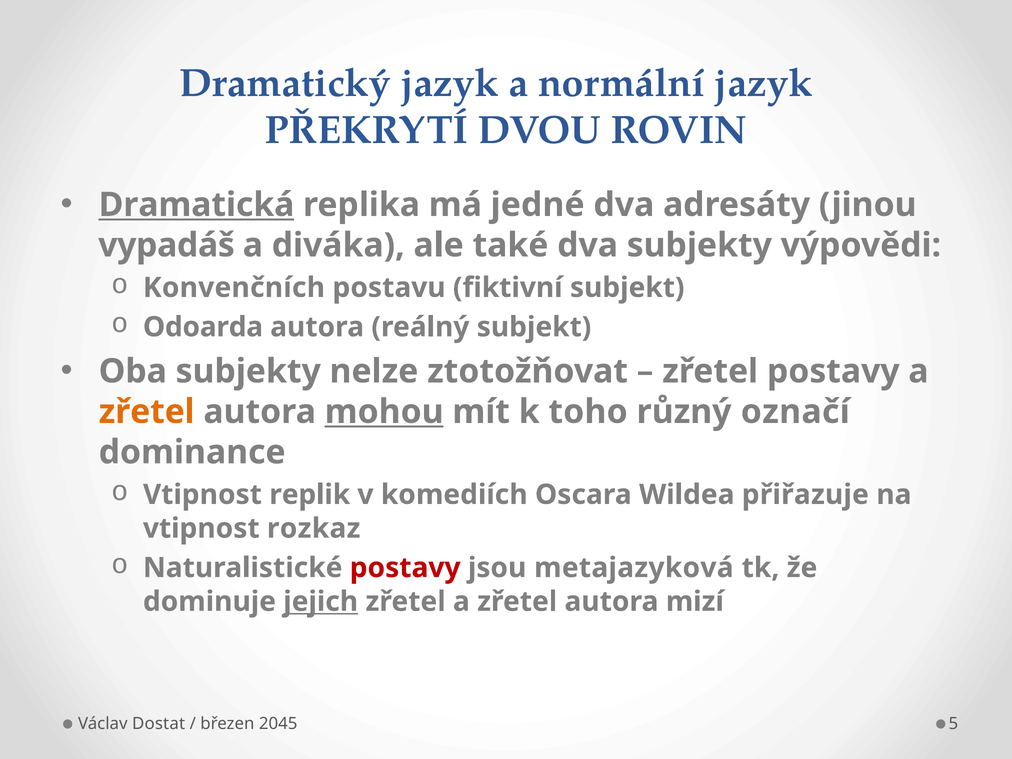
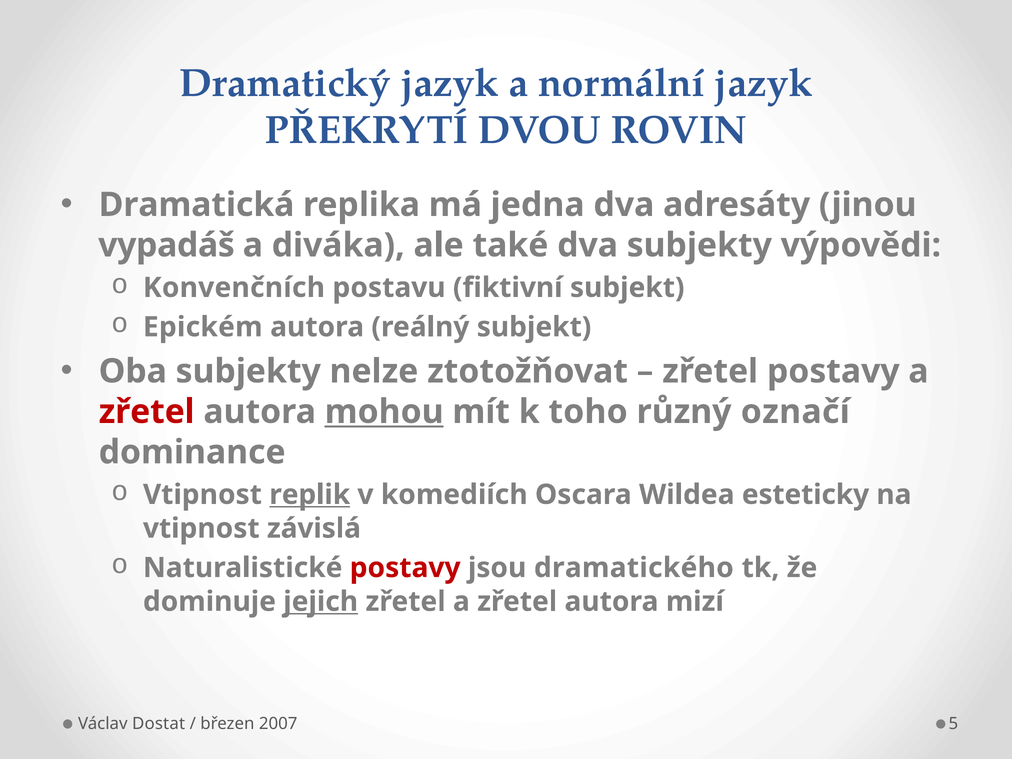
Dramatická underline: present -> none (197, 205)
jedné: jedné -> jedna (538, 205)
Odoarda: Odoarda -> Epickém (203, 327)
zřetel colour: orange -> red (147, 412)
replik underline: none -> present (310, 495)
přiřazuje: přiřazuje -> esteticky (805, 495)
rozkaz: rozkaz -> závislá (314, 528)
metajazyková: metajazyková -> dramatického (634, 568)
2045: 2045 -> 2007 (278, 723)
